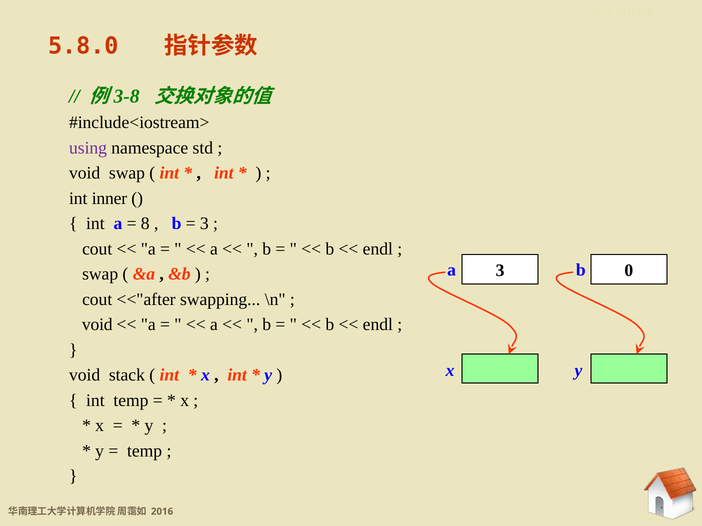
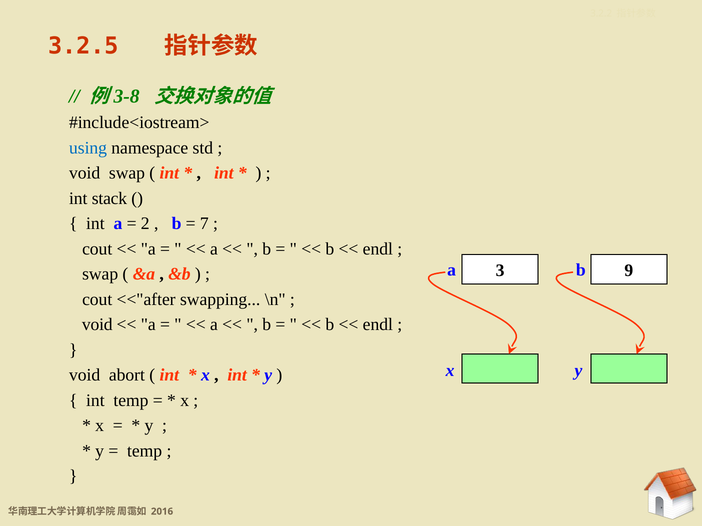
5.8.0: 5.8.0 -> 3.2.5 (83, 46)
using colour: purple -> blue (88, 148)
inner: inner -> stack (109, 199)
8: 8 -> 2 (145, 224)
3: 3 -> 7 (204, 224)
0: 0 -> 9 (629, 271)
stack: stack -> abort (127, 375)
